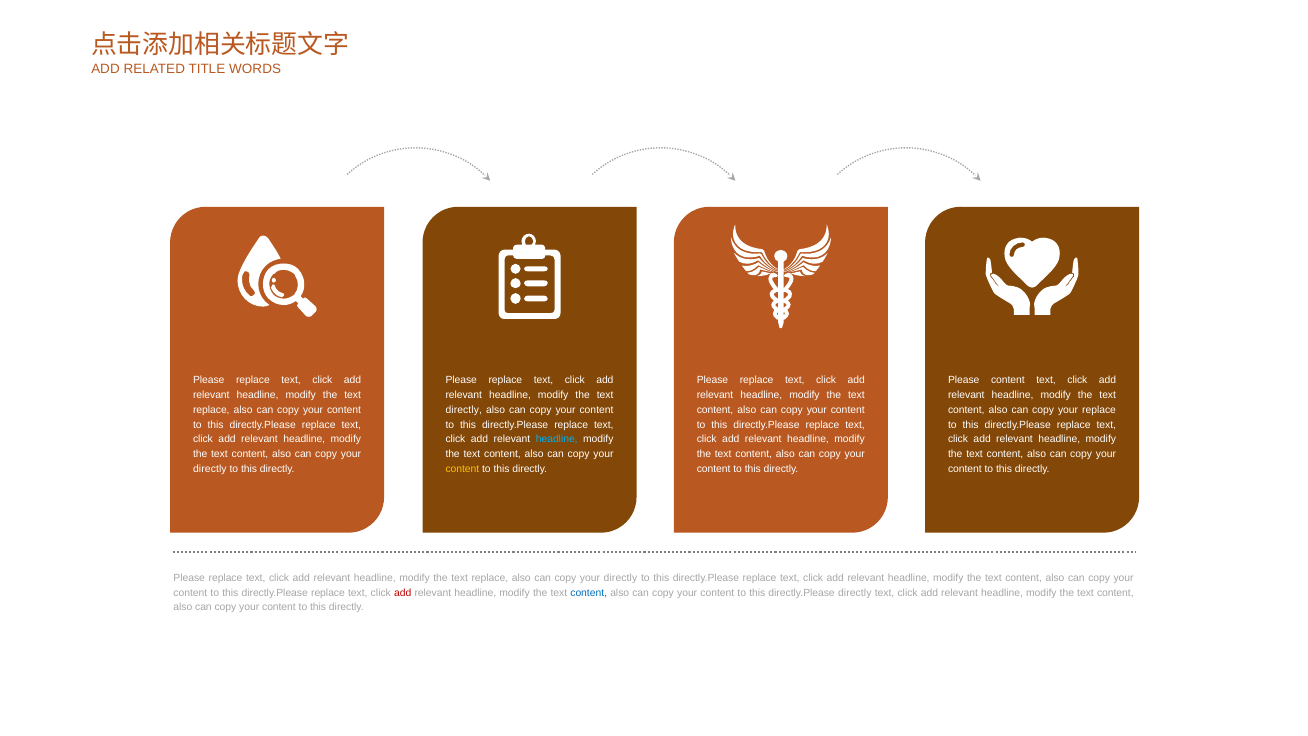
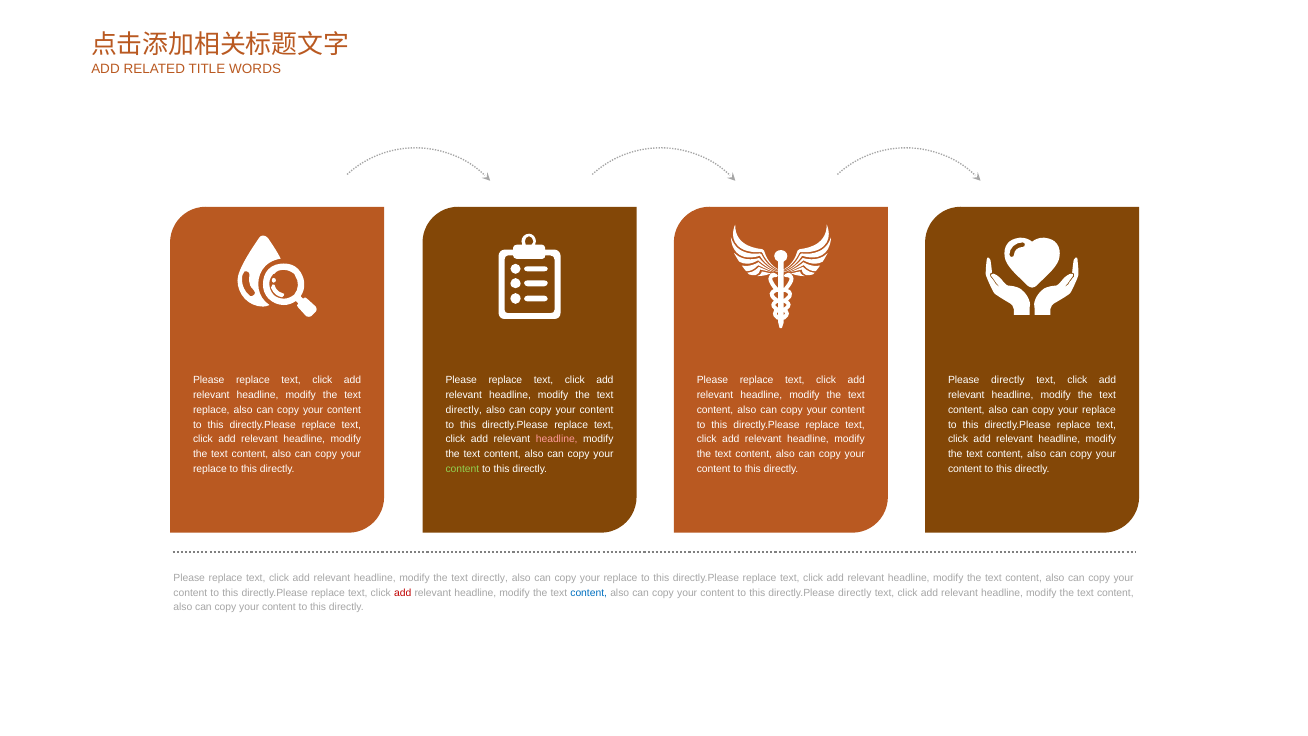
Please content: content -> directly (1008, 380)
headline colour: light blue -> pink (557, 439)
directly: directly -> replace (210, 469)
content colour: yellow -> light green (462, 469)
replace: replace -> directly (490, 578)
directly: directly -> replace (620, 578)
